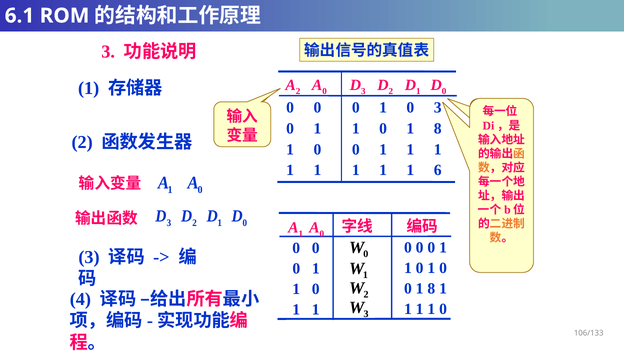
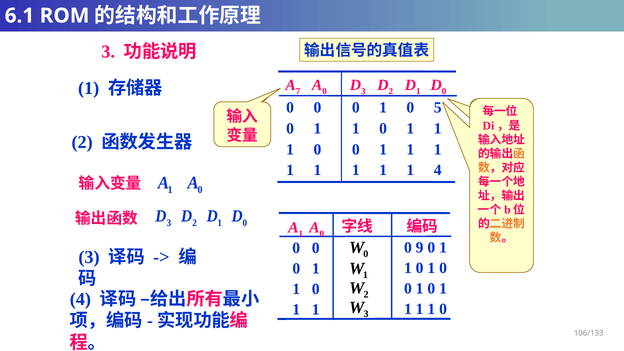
2: 2 -> 7 (298, 91)
0 3: 3 -> 5 (438, 108)
8: 8 -> 1 (438, 129)
1 6: 6 -> 4 (438, 170)
0: 0 -> 9 (420, 247)
8: 8 -> 0 (431, 289)
